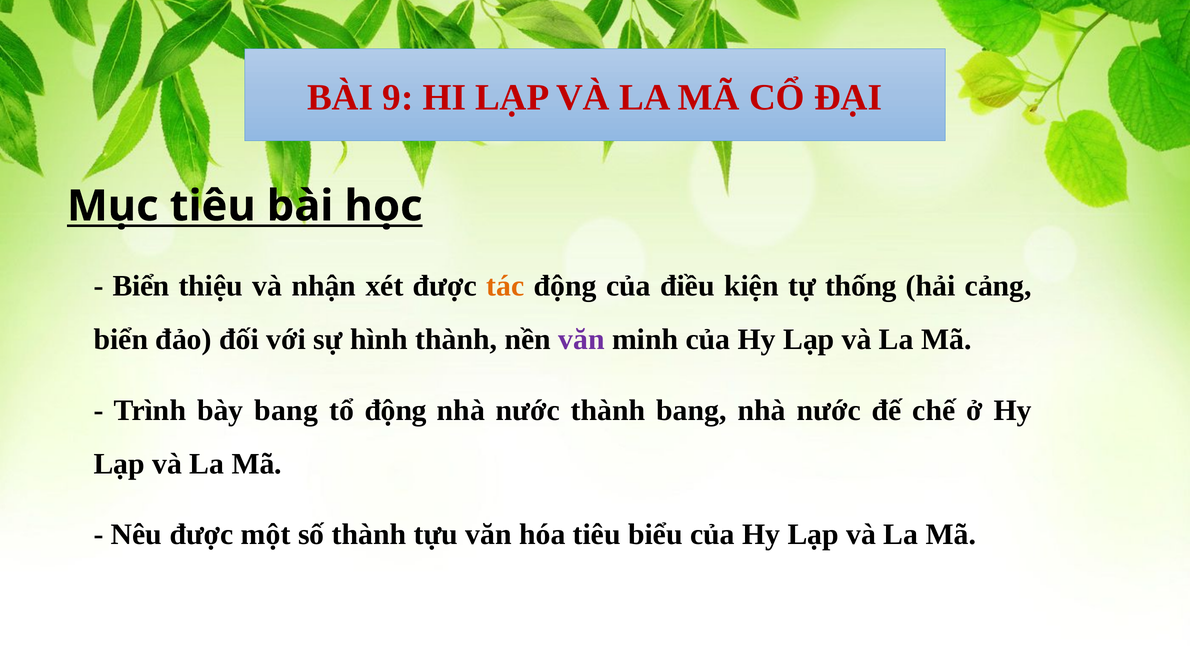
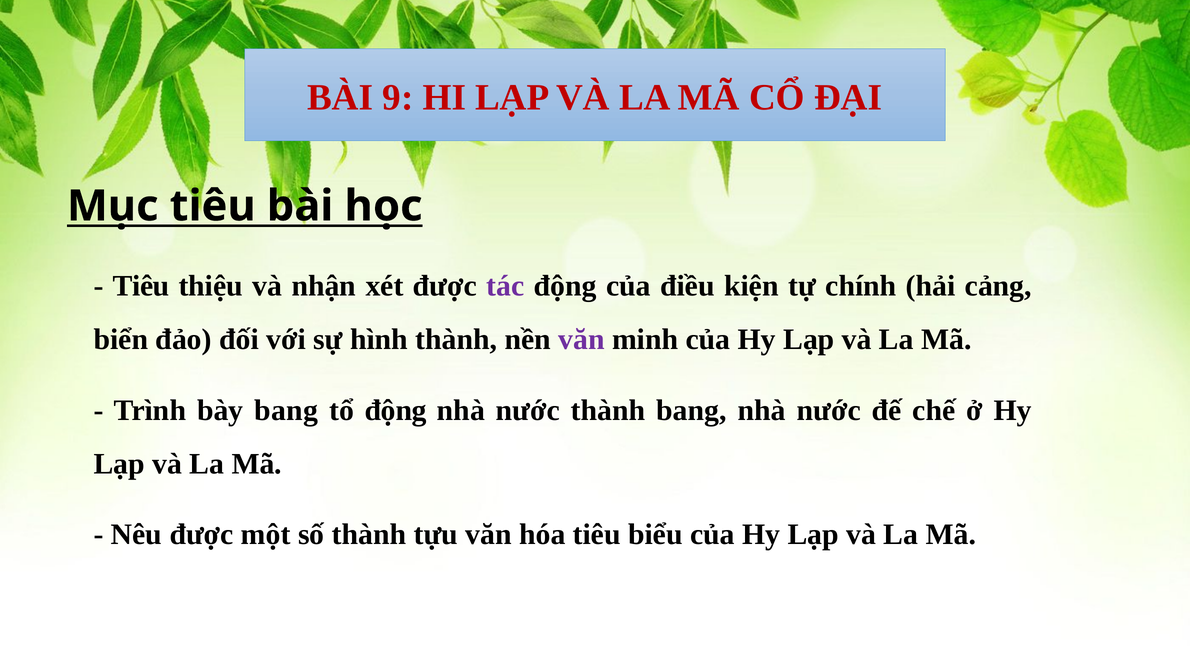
Biển: Biển -> Tiêu (141, 286)
tác colour: orange -> purple (505, 286)
thống: thống -> chính (861, 286)
